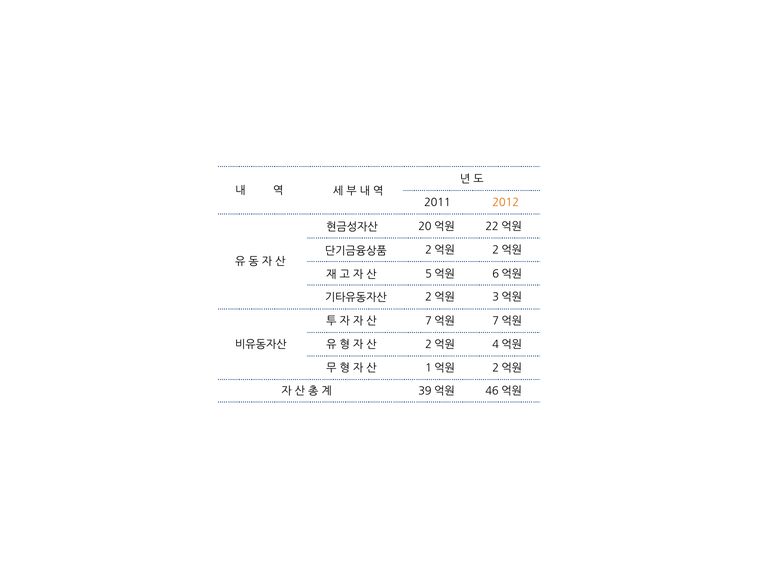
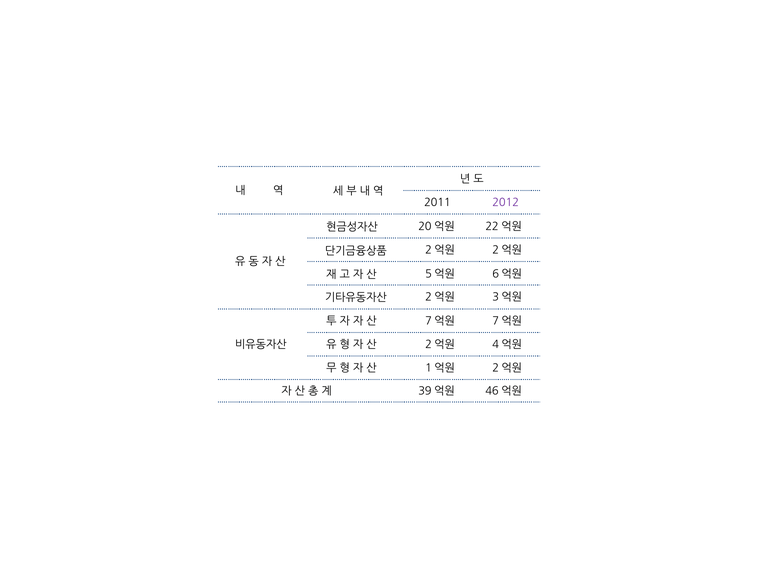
2012 colour: orange -> purple (506, 202)
